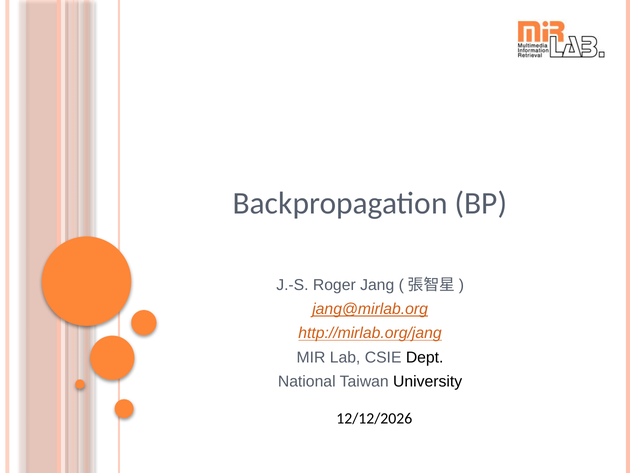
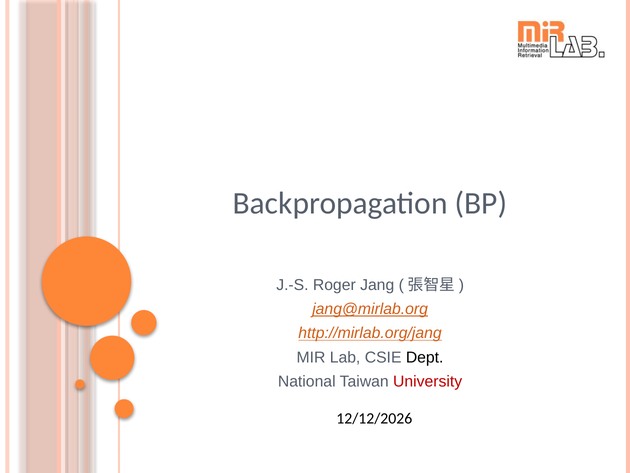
University colour: black -> red (428, 381)
